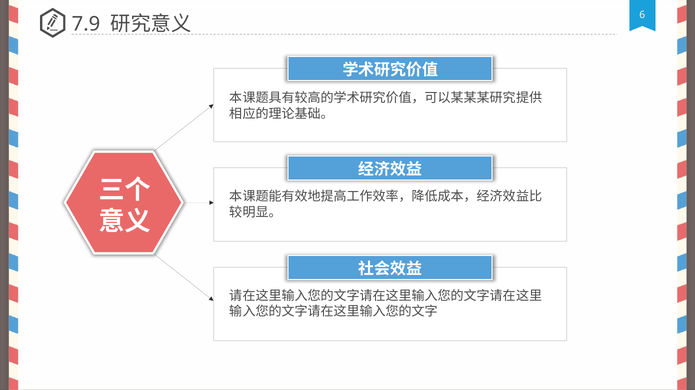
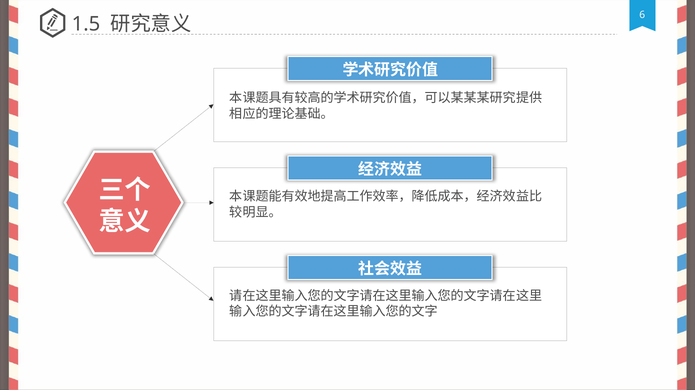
7.9: 7.9 -> 1.5 (86, 24)
